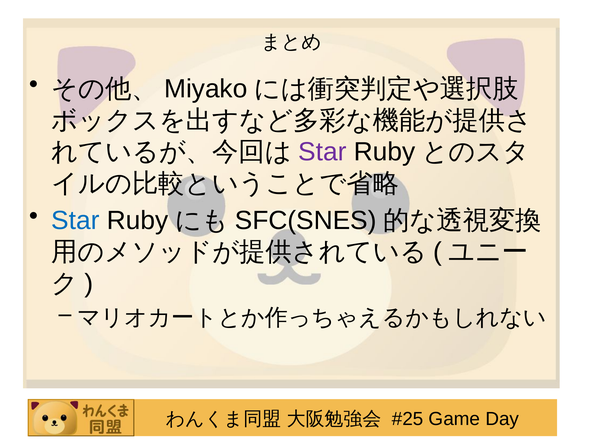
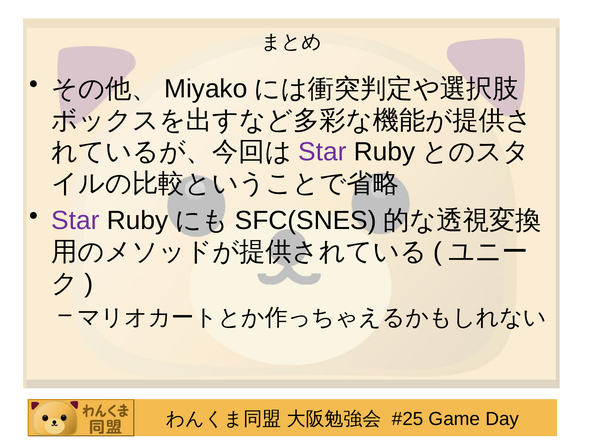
Star colour: blue -> purple (75, 220)
